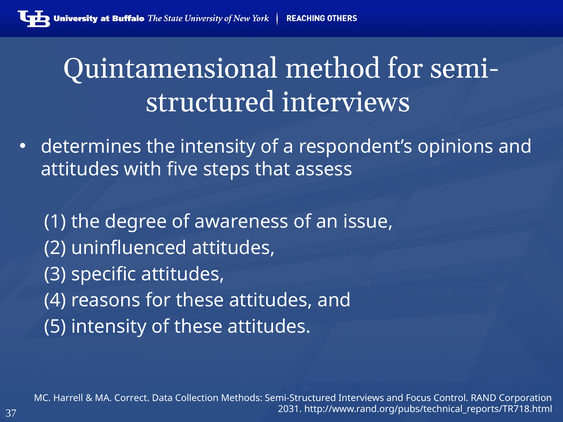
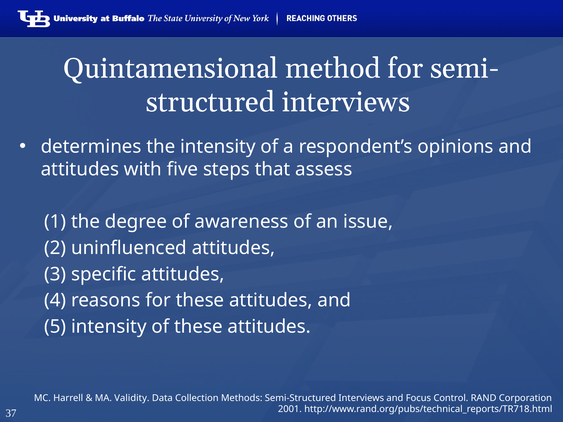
Correct: Correct -> Validity (132, 398)
2031: 2031 -> 2001 (290, 409)
